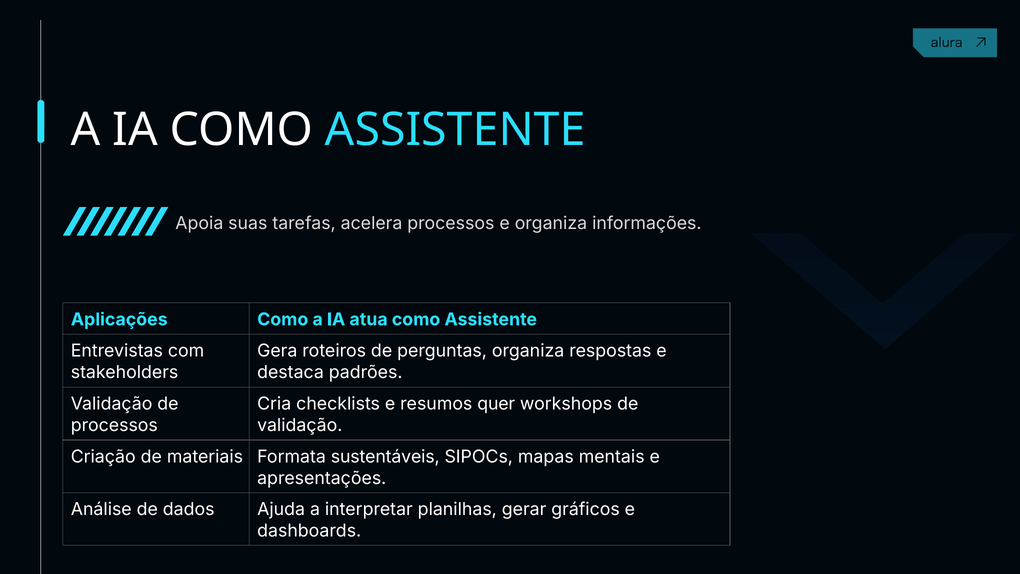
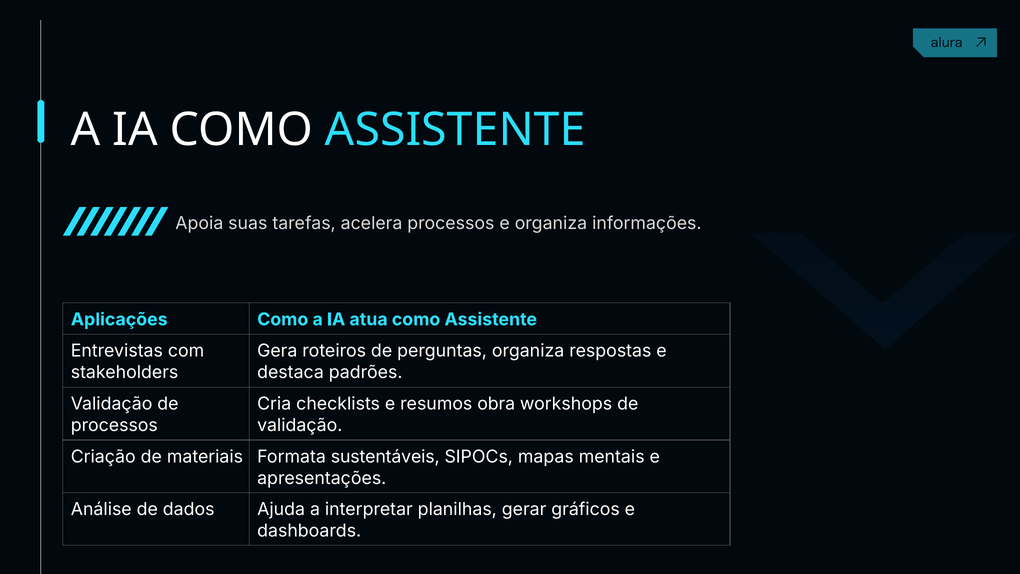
quer: quer -> obra (496, 404)
